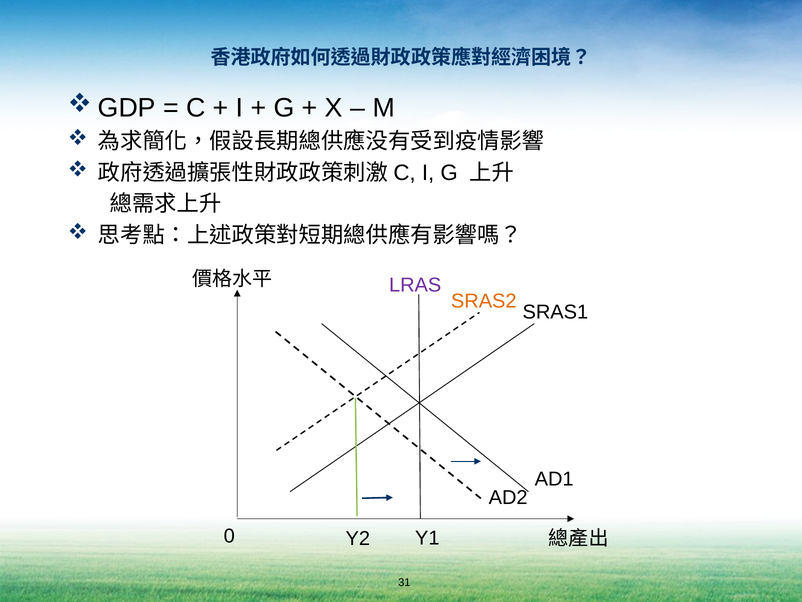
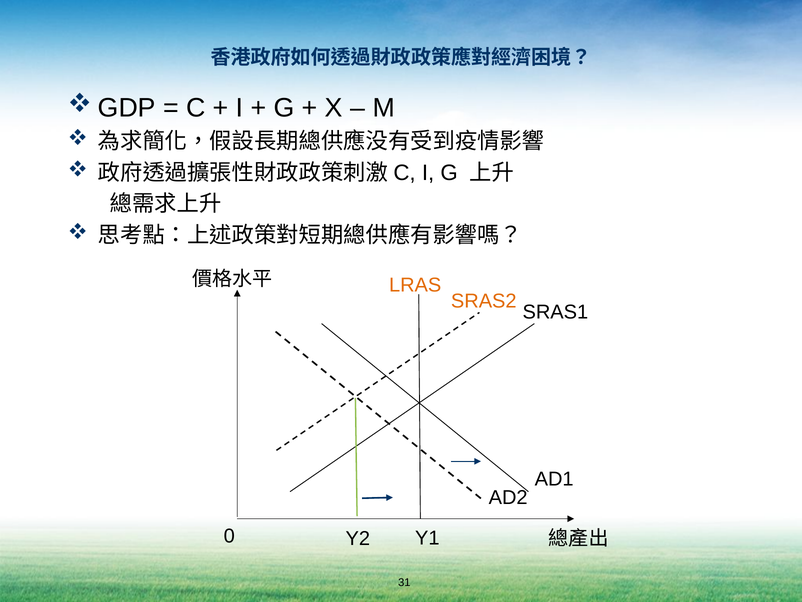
LRAS colour: purple -> orange (415, 285)
